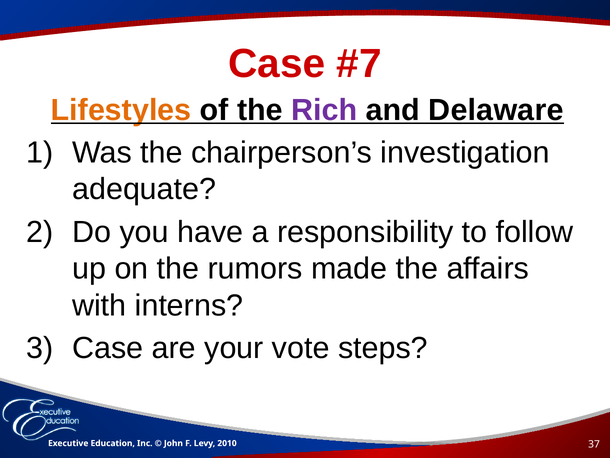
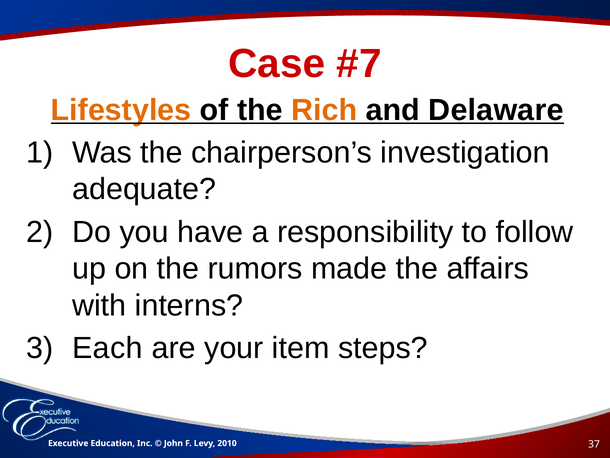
Rich colour: purple -> orange (324, 110)
Case: Case -> Each (108, 348)
vote: vote -> item (301, 348)
